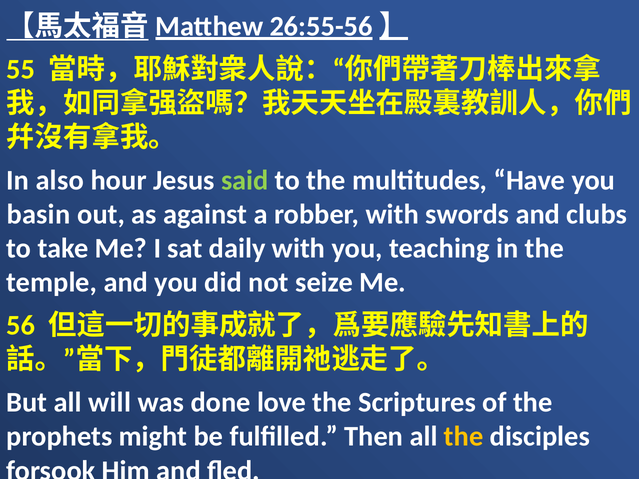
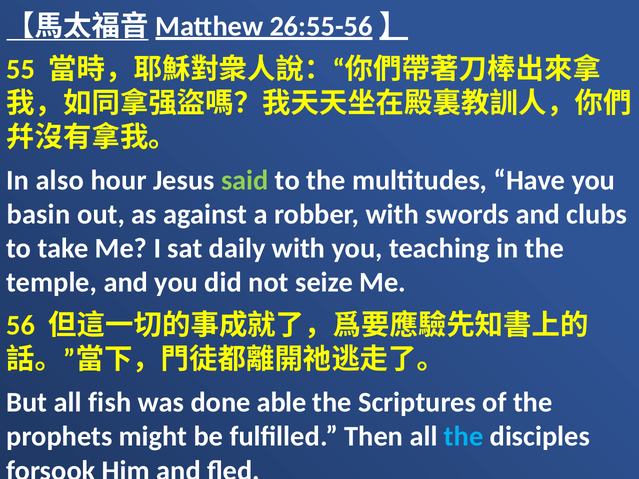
will: will -> fish (110, 403)
love: love -> able (282, 403)
the colour: yellow -> light blue (464, 437)
